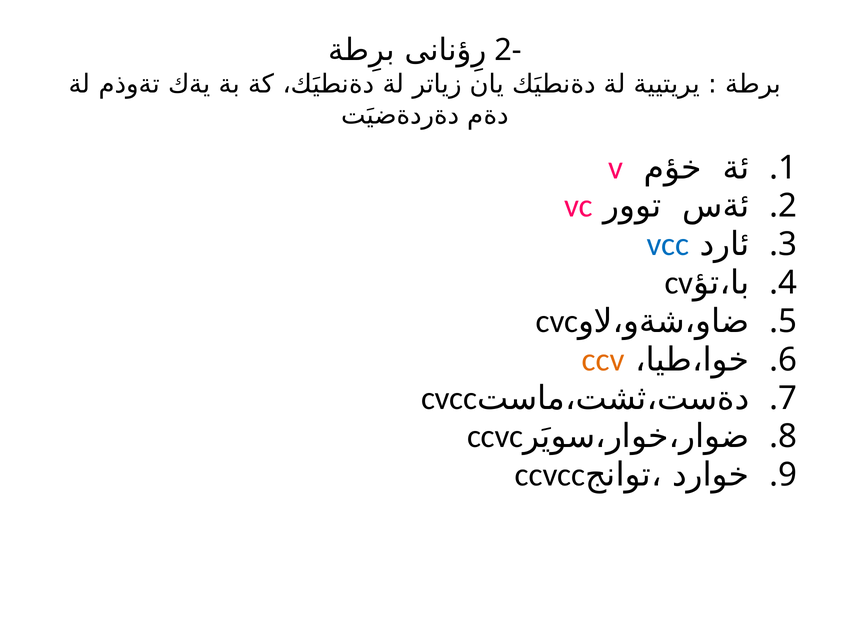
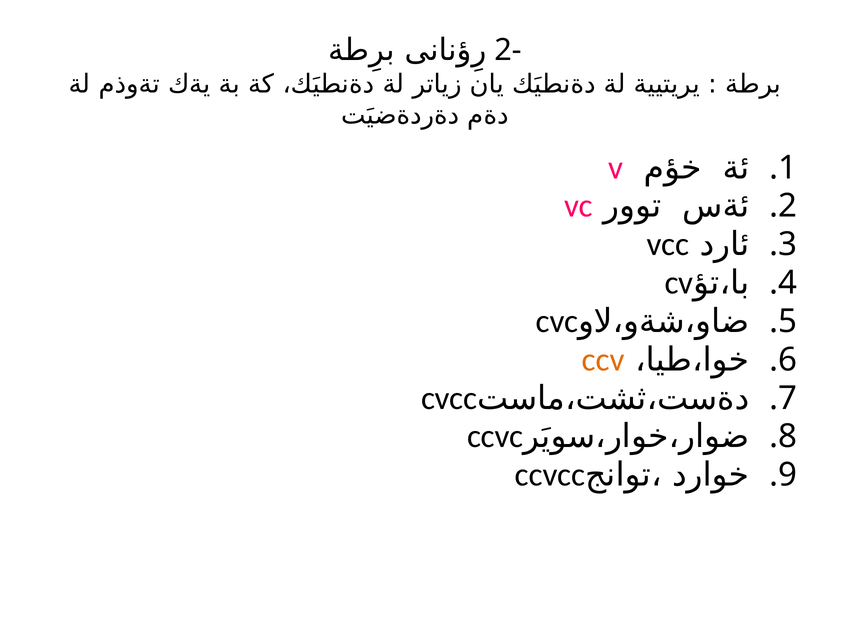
vcc colour: blue -> black (668, 244)
